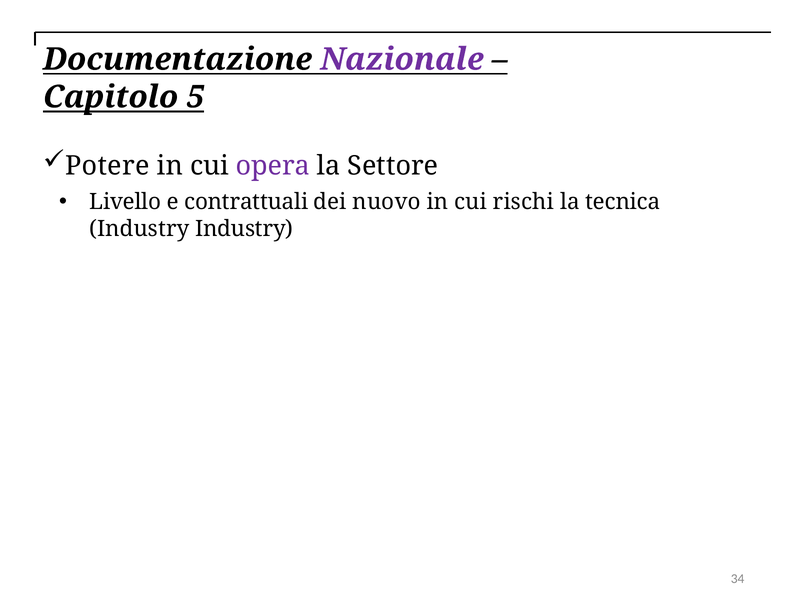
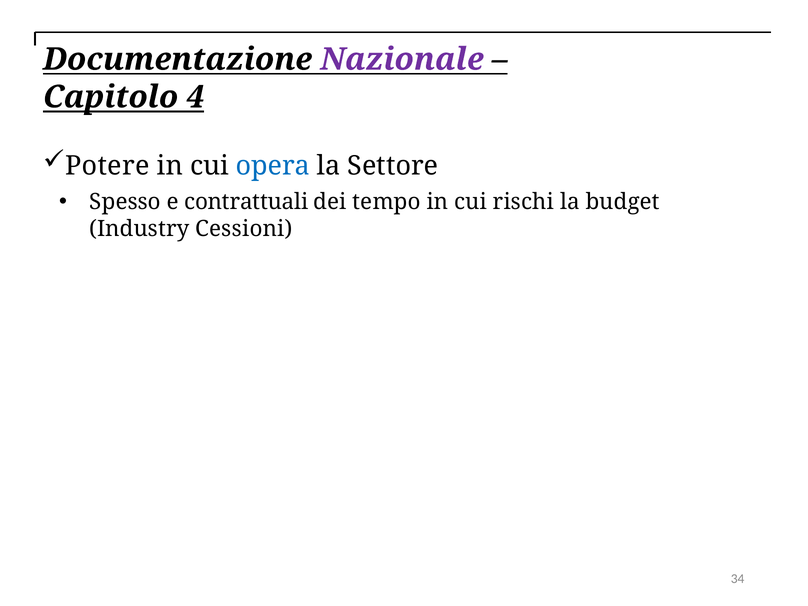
5: 5 -> 4 (195, 97)
opera colour: purple -> blue (273, 166)
Livello: Livello -> Spesso (125, 202)
nuovo: nuovo -> tempo (387, 202)
tecnica: tecnica -> budget (623, 202)
Industry Industry: Industry -> Cessioni (244, 229)
